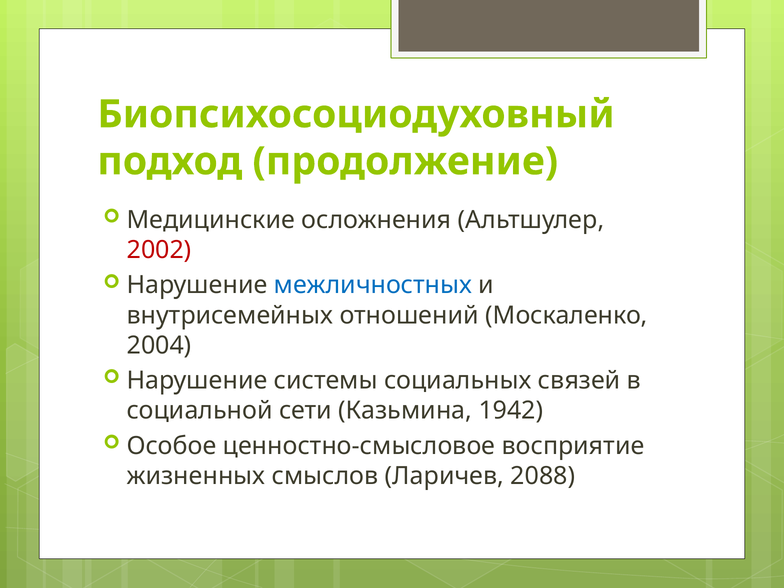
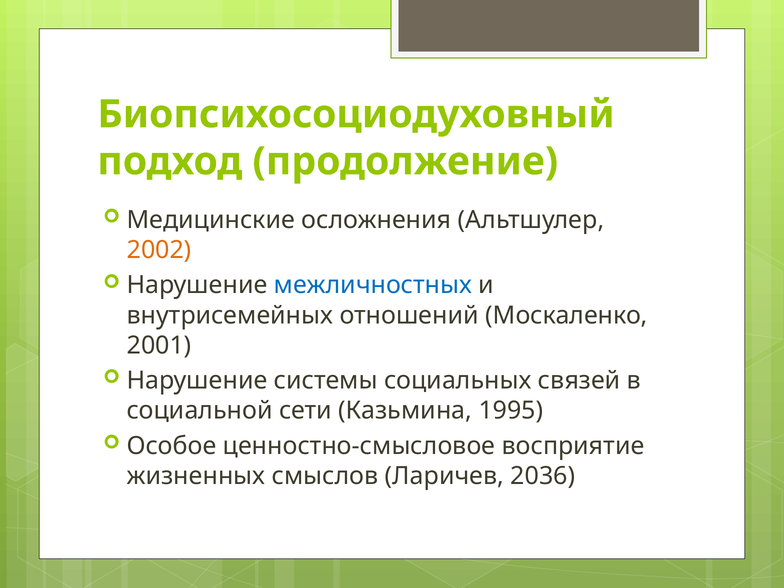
2002 colour: red -> orange (159, 250)
2004: 2004 -> 2001 (159, 345)
1942: 1942 -> 1995 (511, 411)
2088: 2088 -> 2036 (543, 476)
